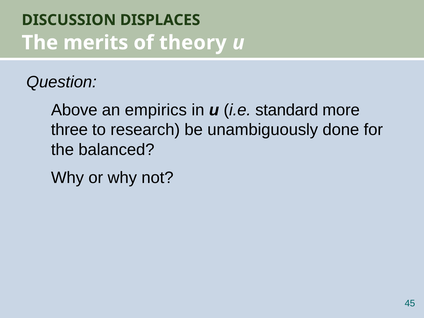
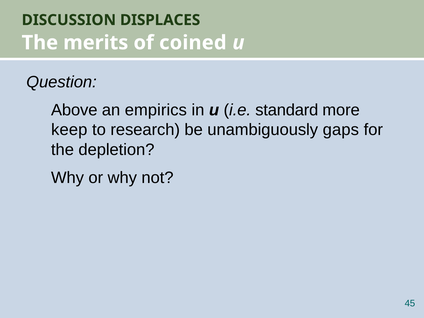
theory: theory -> coined (193, 43)
three: three -> keep (69, 130)
done: done -> gaps (341, 130)
balanced: balanced -> depletion (116, 150)
